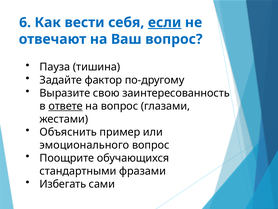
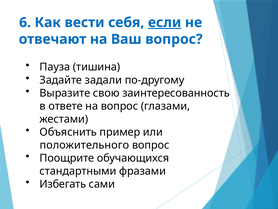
фактор: фактор -> задали (103, 80)
ответе underline: present -> none (66, 106)
эмоционального: эмоционального -> положительного (84, 145)
